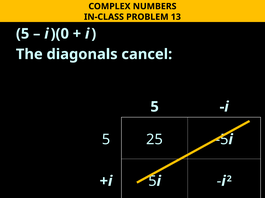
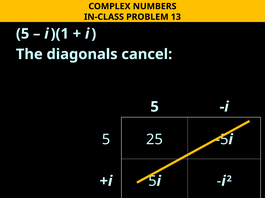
)(0: )(0 -> )(1 (60, 34)
